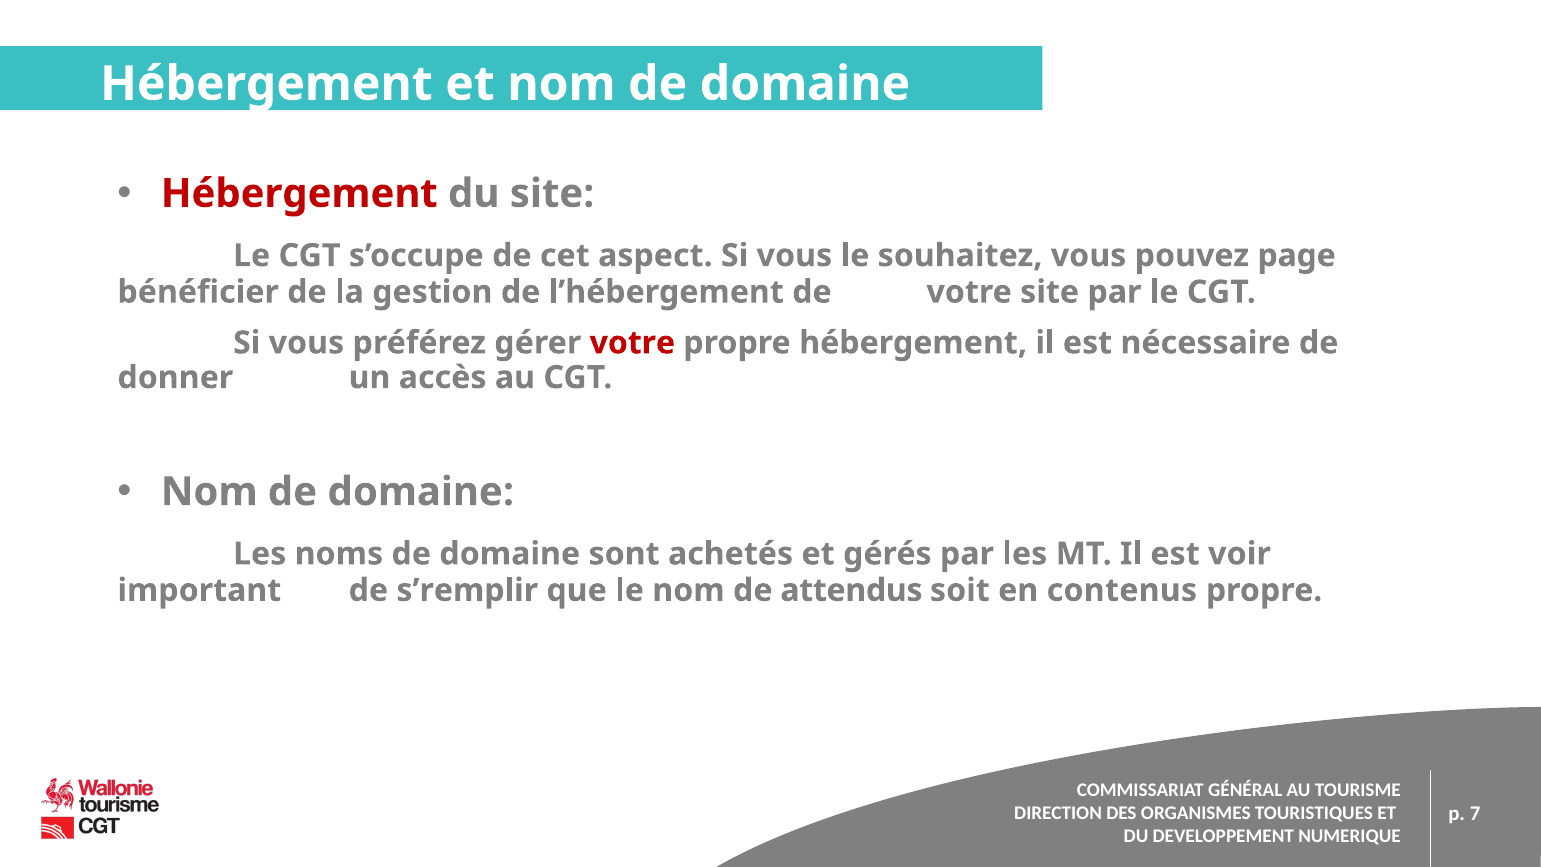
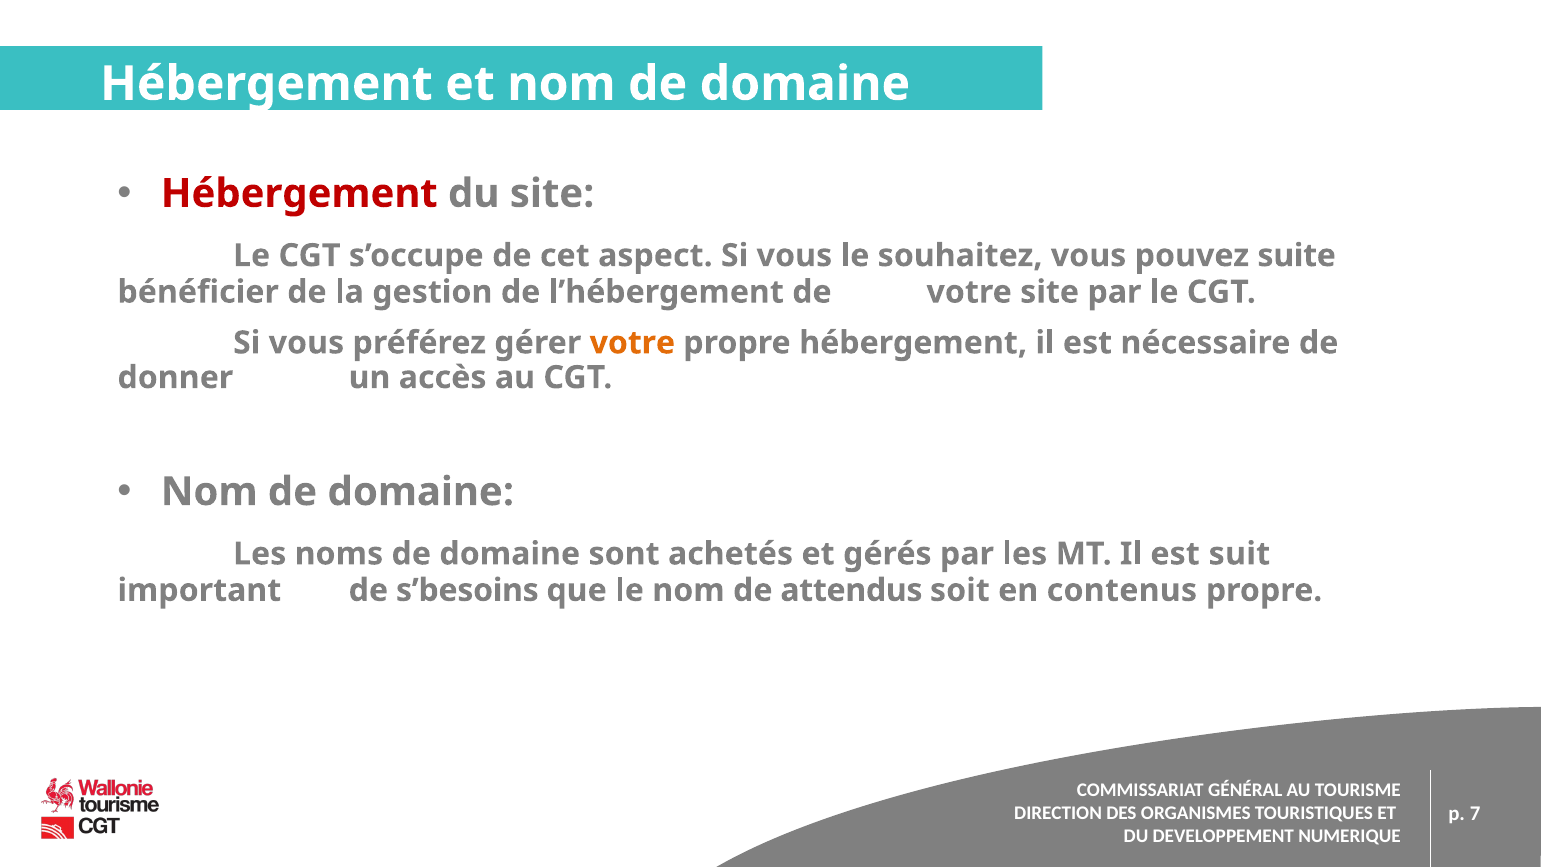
page: page -> suite (1297, 256)
votre colour: red -> orange (632, 343)
voir: voir -> suit (1239, 554)
s’remplir: s’remplir -> s’besoins (467, 590)
